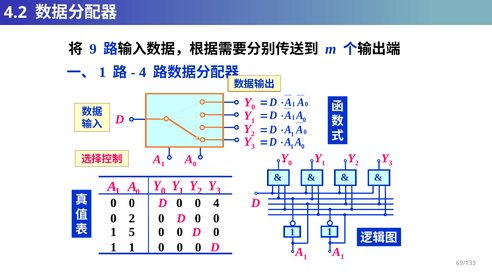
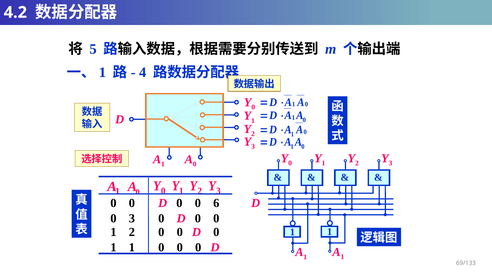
9: 9 -> 5 (93, 49)
0 4: 4 -> 6 (216, 203)
0 2: 2 -> 3 (132, 218)
1 5: 5 -> 2 (132, 232)
